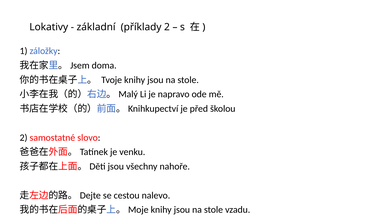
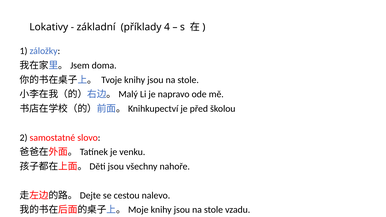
příklady 2: 2 -> 4 (167, 27)
